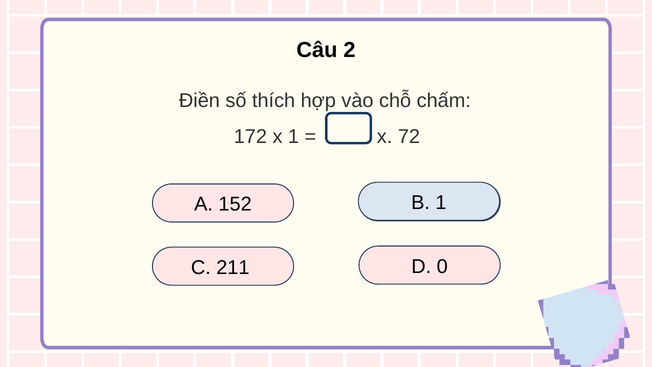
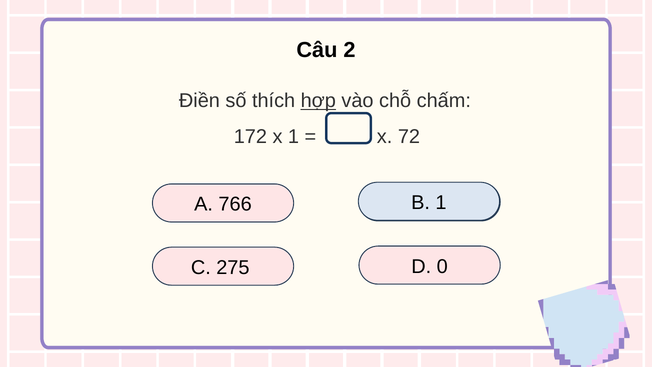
hợp underline: none -> present (318, 101)
152: 152 -> 766 (235, 204)
211: 211 -> 275 (233, 267)
